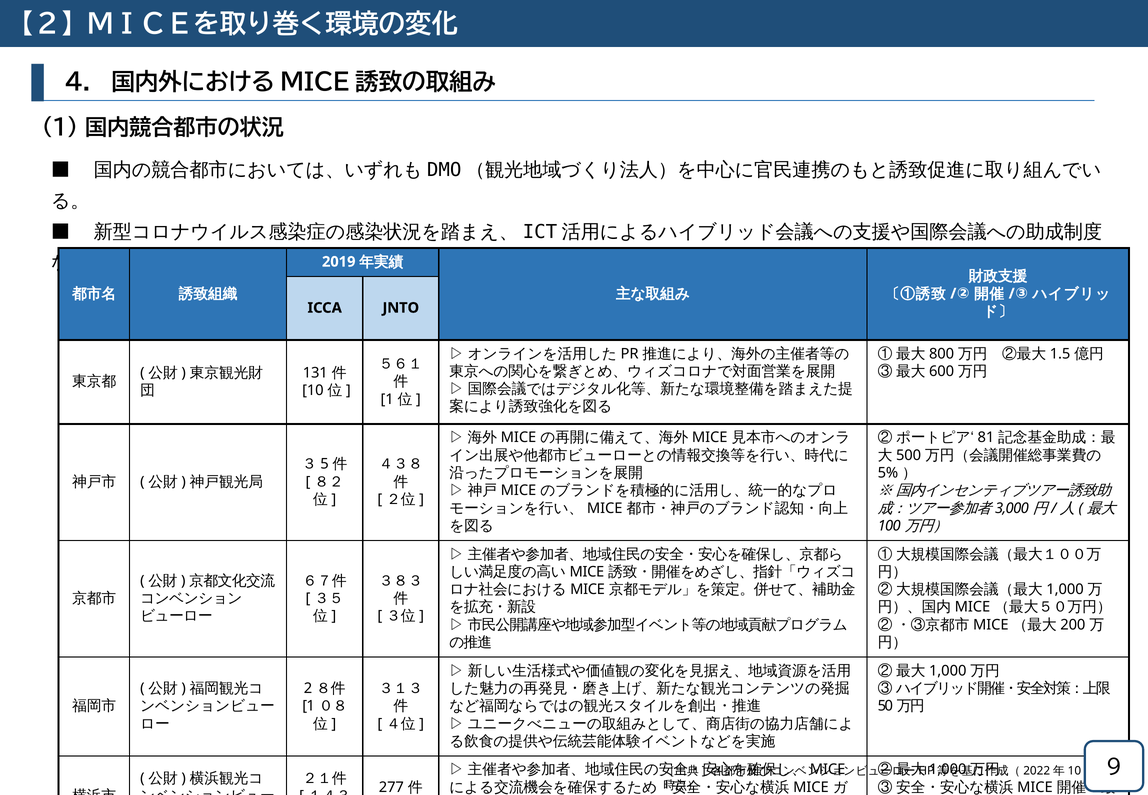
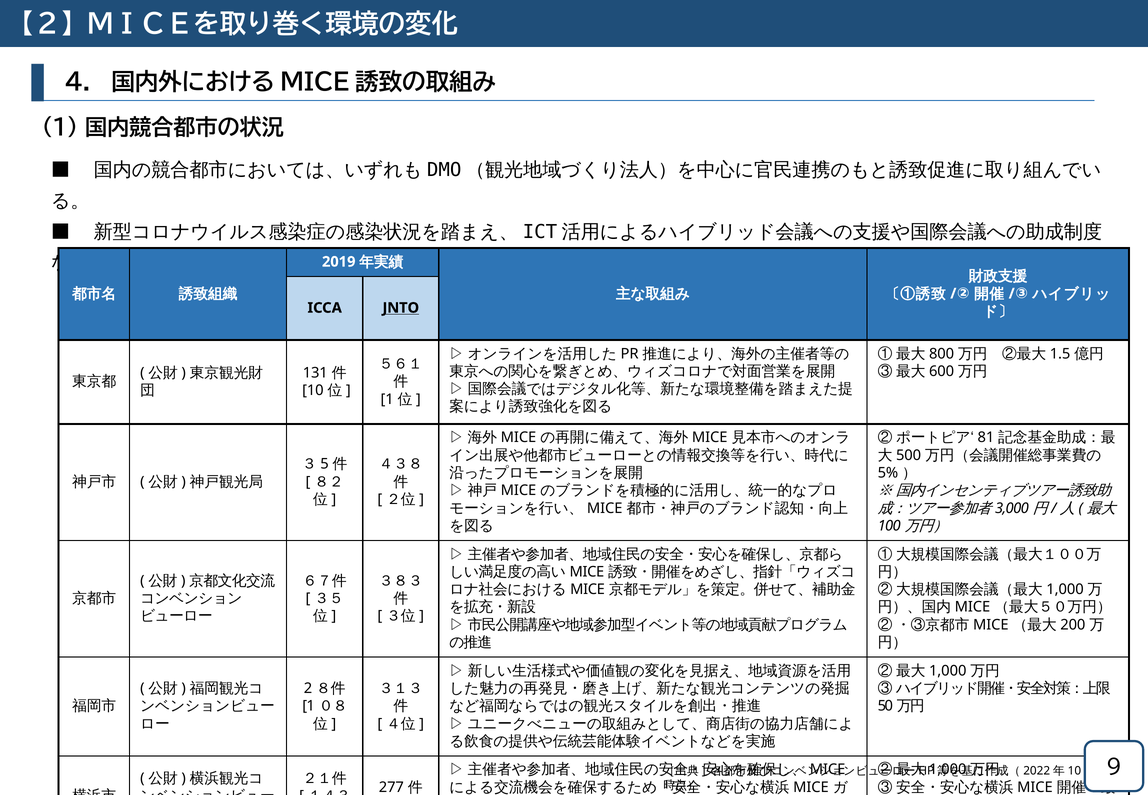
JNTO underline: none -> present (401, 308)
